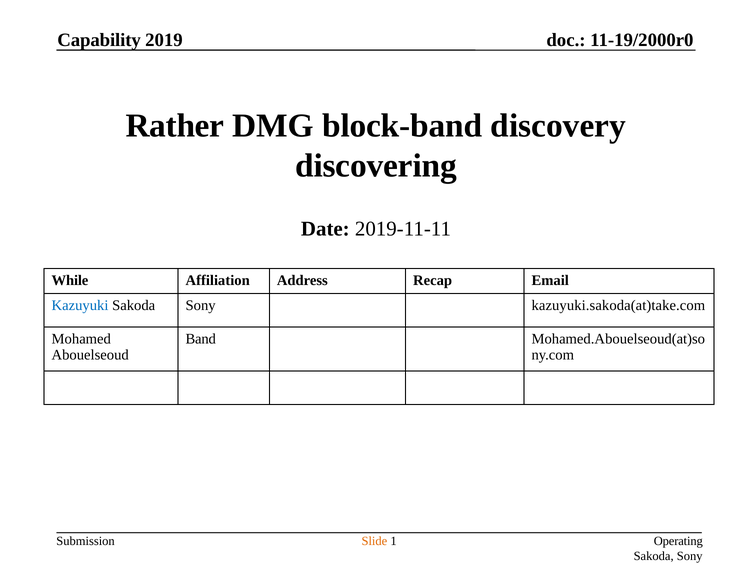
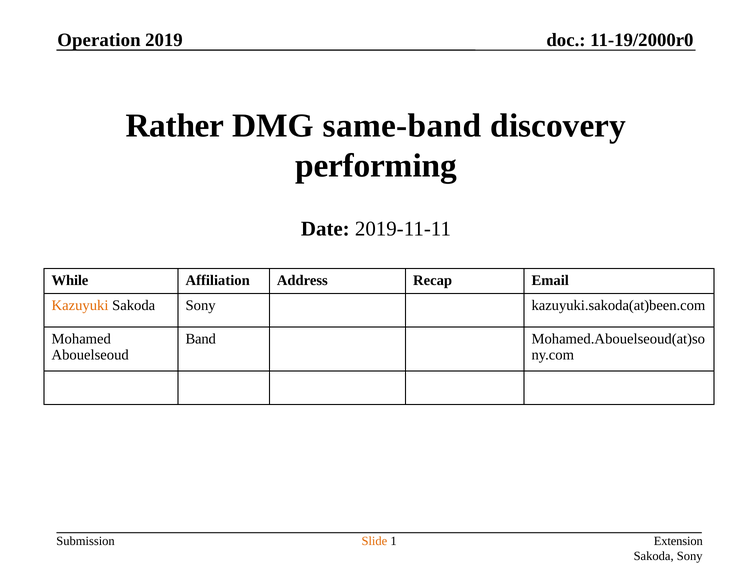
Capability: Capability -> Operation (99, 40)
block-band: block-band -> same-band (402, 126)
discovering: discovering -> performing (376, 166)
Kazuyuki colour: blue -> orange (80, 305)
kazuyuki.sakoda(at)take.com: kazuyuki.sakoda(at)take.com -> kazuyuki.sakoda(at)been.com (618, 305)
Operating: Operating -> Extension (678, 541)
